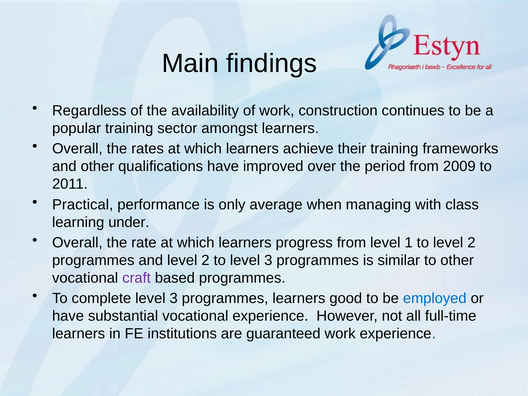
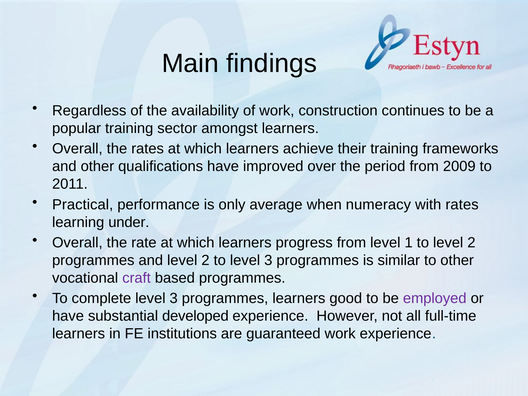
managing: managing -> numeracy (378, 205)
with class: class -> rates (462, 205)
employed colour: blue -> purple (435, 298)
substantial vocational: vocational -> developed (195, 316)
